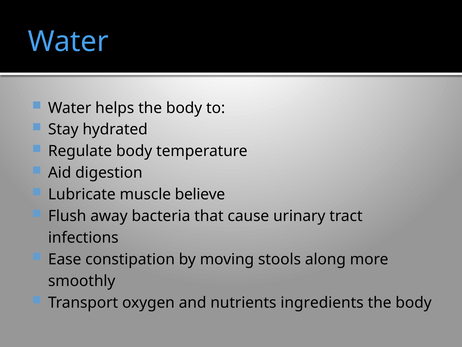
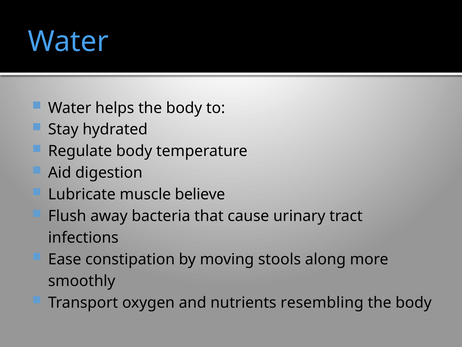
ingredients: ingredients -> resembling (322, 302)
